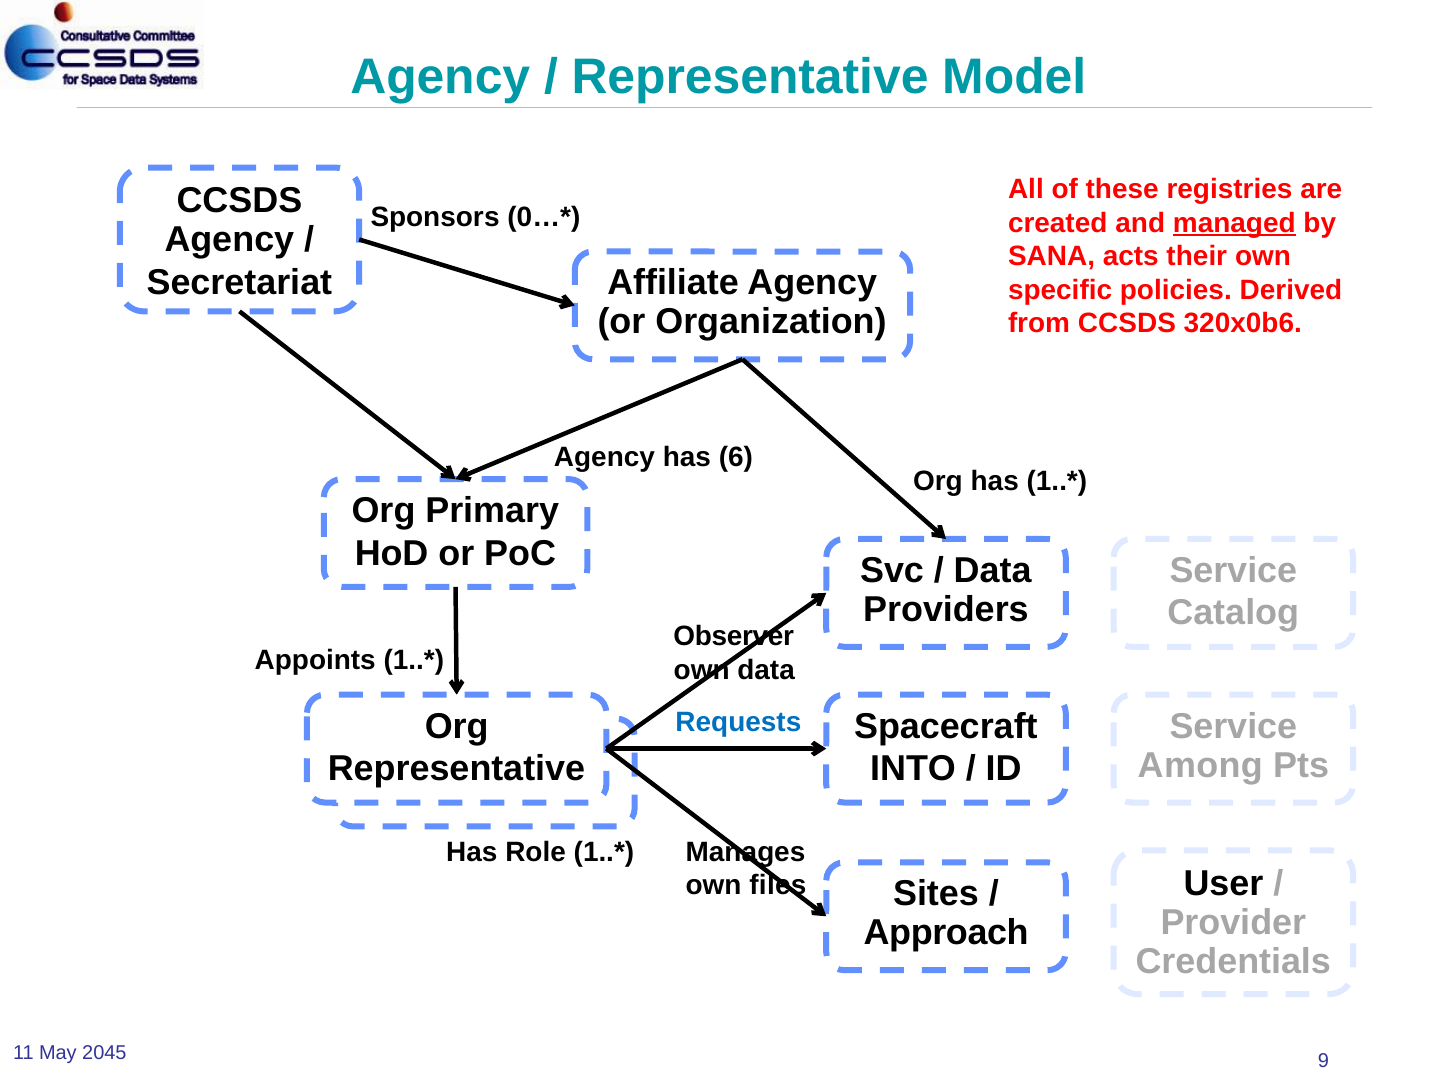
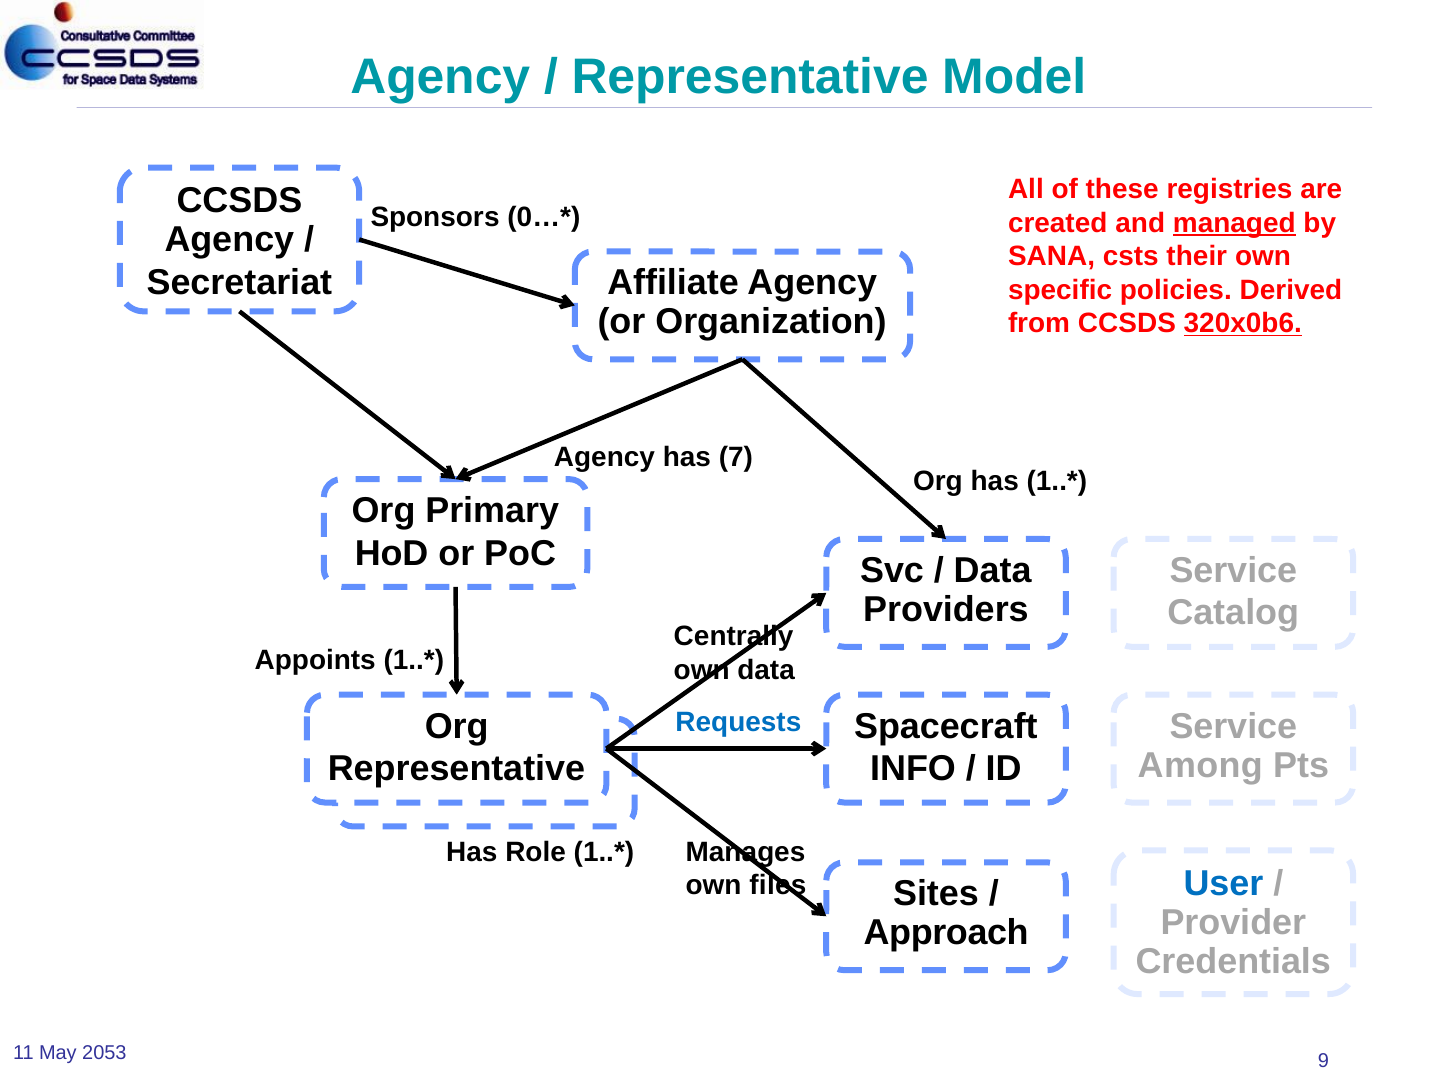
acts: acts -> csts (1131, 256)
320x0b6 underline: none -> present (1243, 323)
6: 6 -> 7 (736, 457)
Observer: Observer -> Centrally (734, 636)
INTO: INTO -> INFO (913, 769)
User colour: black -> blue (1223, 883)
2045: 2045 -> 2053 (104, 1052)
